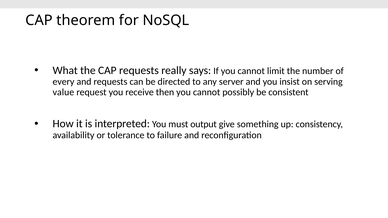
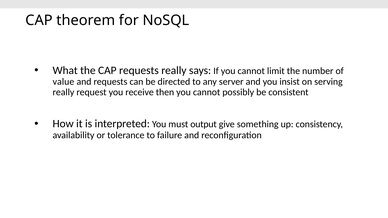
every: every -> value (63, 82)
value: value -> really (63, 92)
